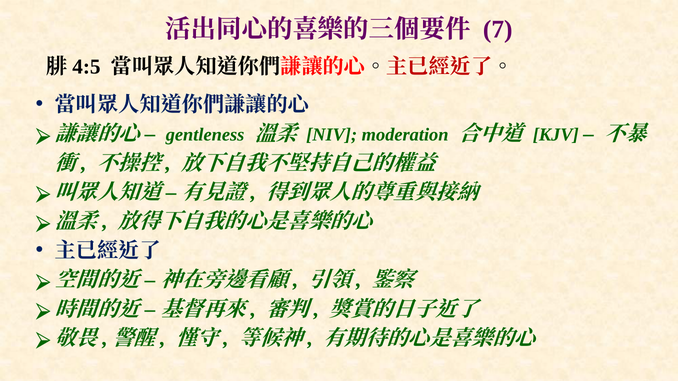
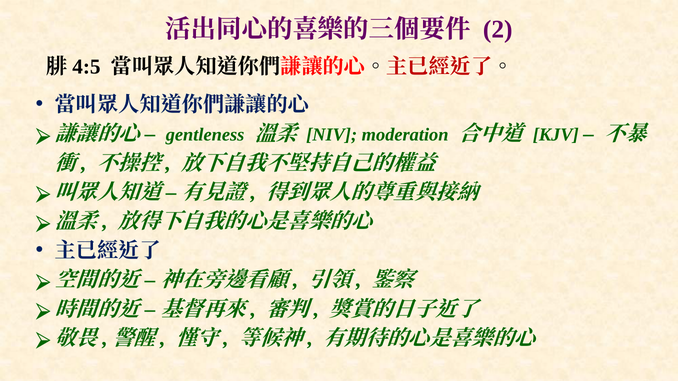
7: 7 -> 2 (498, 30)
